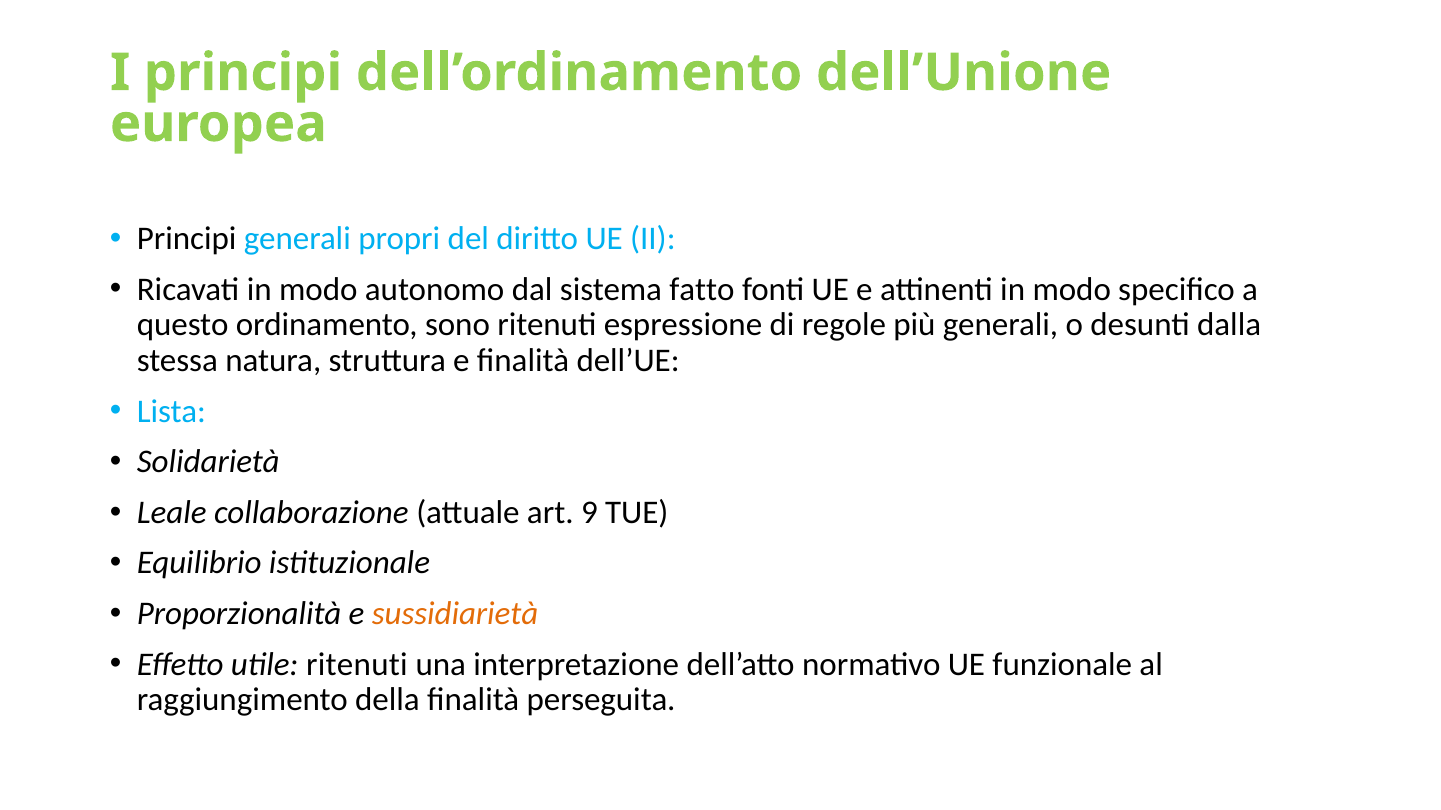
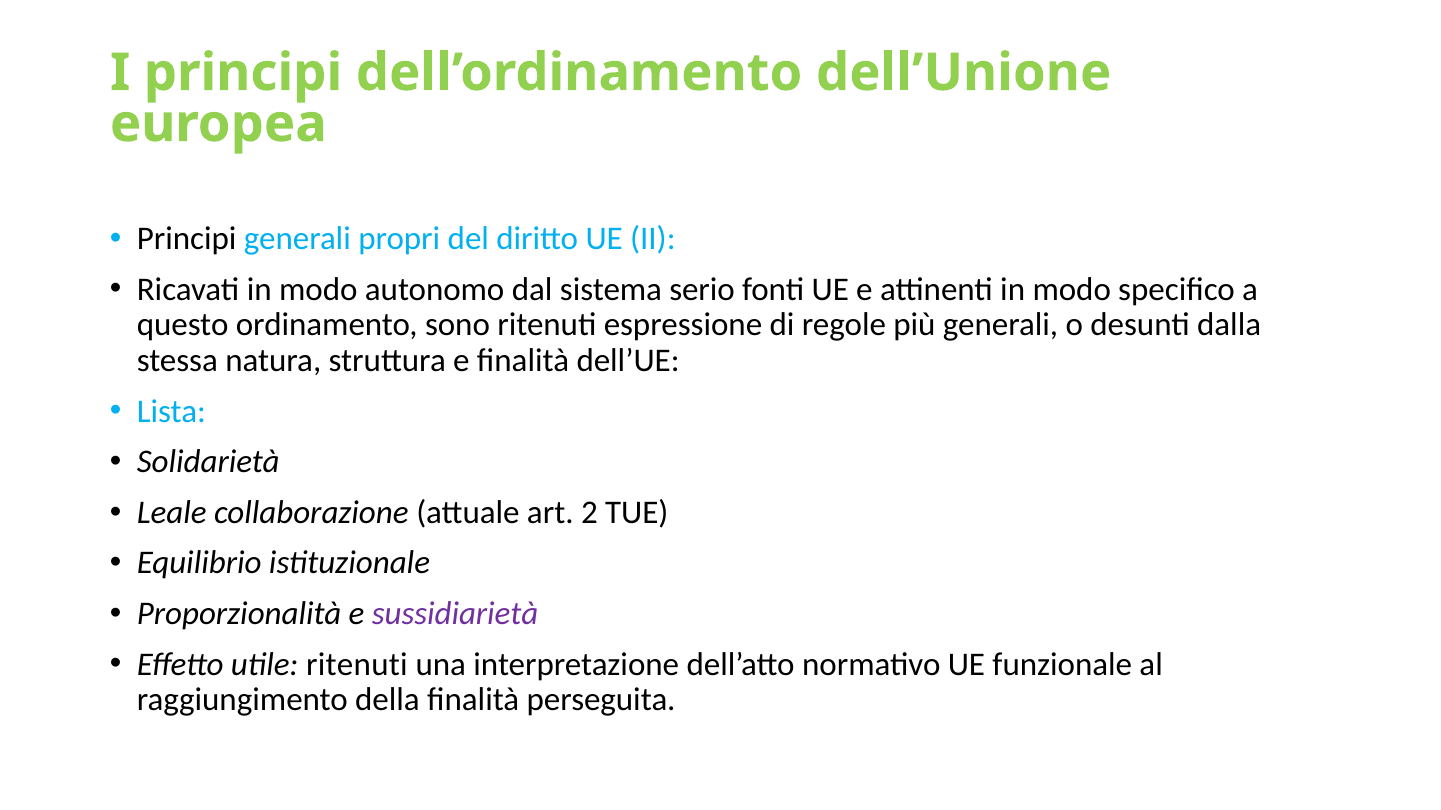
fatto: fatto -> serio (702, 289)
9: 9 -> 2 (589, 513)
sussidiarietà colour: orange -> purple (455, 614)
